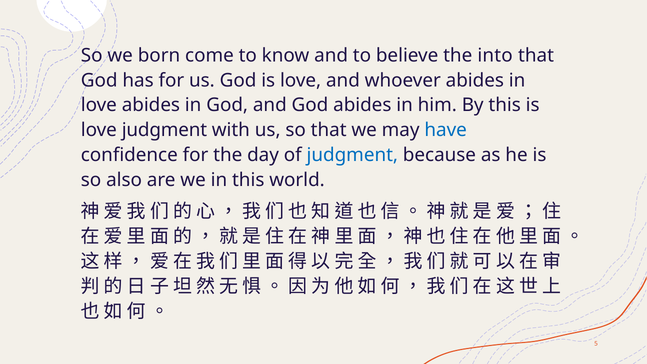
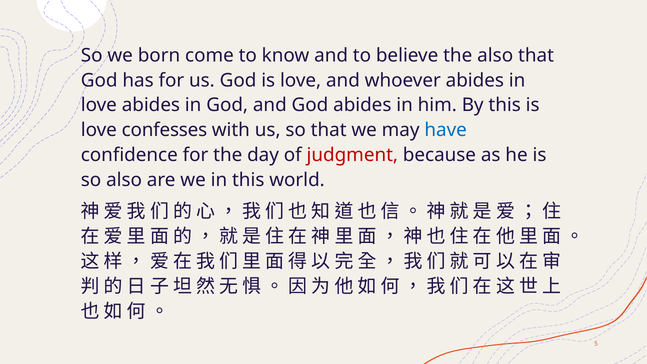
the into: into -> also (495, 55)
love judgment: judgment -> confesses (164, 130)
judgment colour: blue -> red (352, 155)
